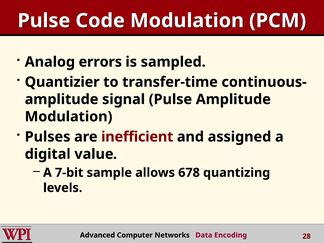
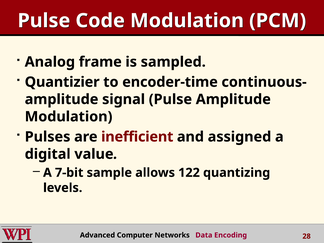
errors: errors -> frame (100, 62)
transfer-time: transfer-time -> encoder-time (170, 82)
678: 678 -> 122 (189, 173)
